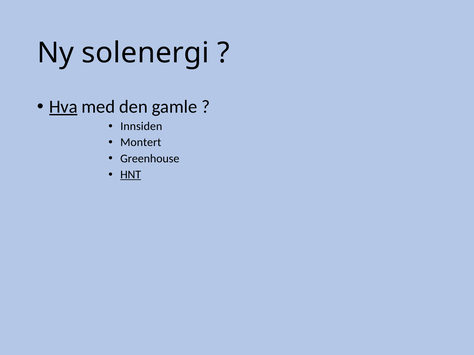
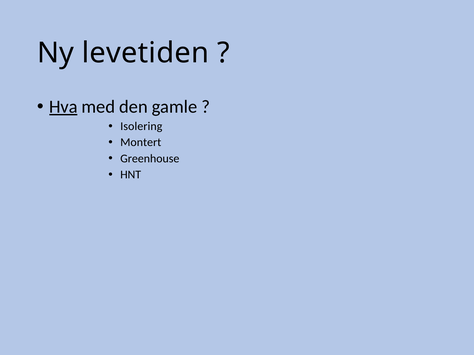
solenergi: solenergi -> levetiden (145, 53)
Innsiden: Innsiden -> Isolering (141, 127)
HNT underline: present -> none (131, 175)
